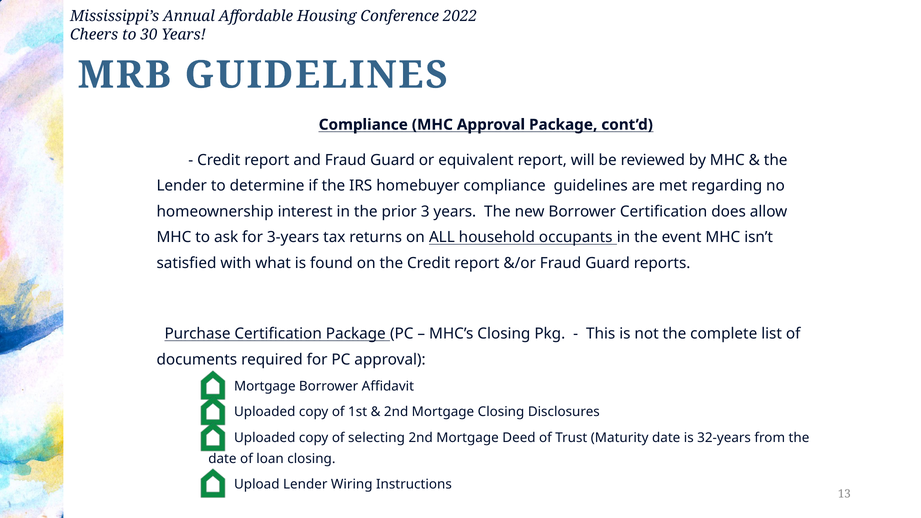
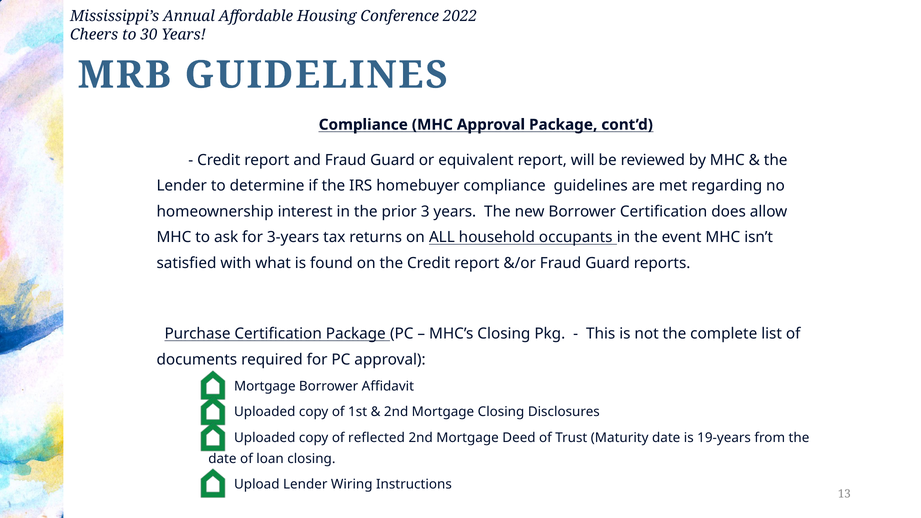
selecting: selecting -> reflected (377, 438)
32-years: 32-years -> 19-years (724, 438)
